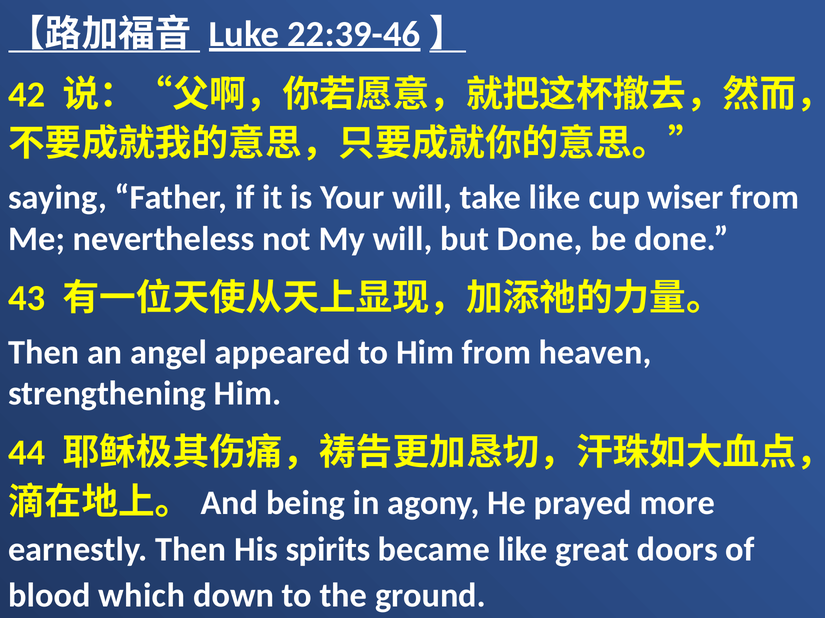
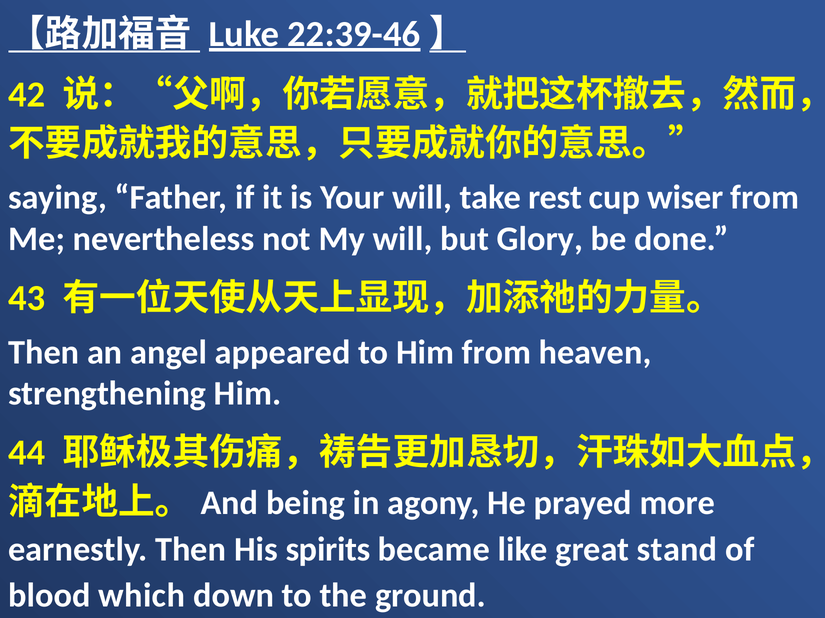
take like: like -> rest (555, 198)
but Done: Done -> Glory (540, 239)
doors: doors -> stand (677, 550)
